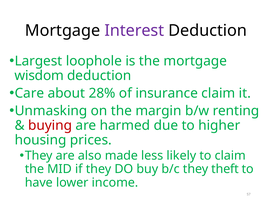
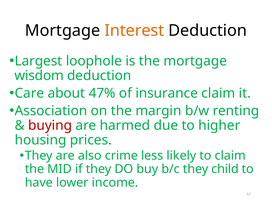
Interest colour: purple -> orange (134, 30)
28%: 28% -> 47% (102, 93)
Unmasking: Unmasking -> Association (51, 111)
made: made -> crime (121, 156)
theft: theft -> child (225, 169)
